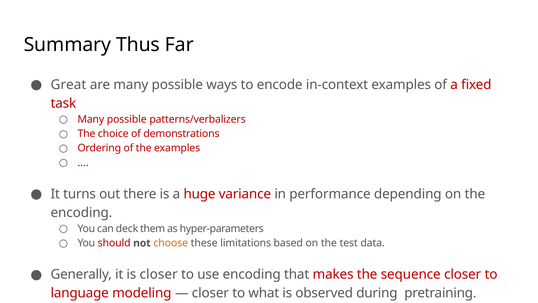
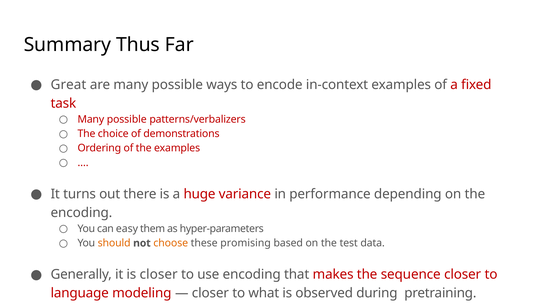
deck: deck -> easy (127, 228)
should colour: red -> orange (114, 243)
limitations: limitations -> promising (246, 243)
